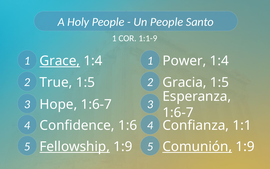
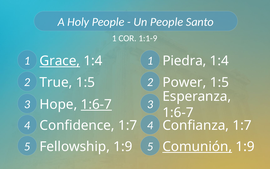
Power: Power -> Piedra (184, 61)
Gracia: Gracia -> Power (184, 82)
1:6-7 underline: none -> present (96, 104)
Confianza 1:1: 1:1 -> 1:7 (242, 125)
Confidence 1:6: 1:6 -> 1:7 (128, 125)
Fellowship underline: present -> none (75, 146)
